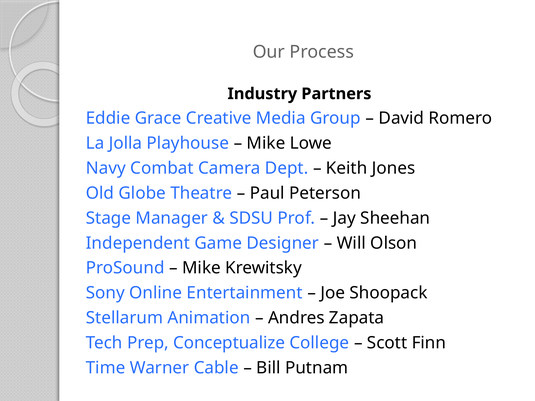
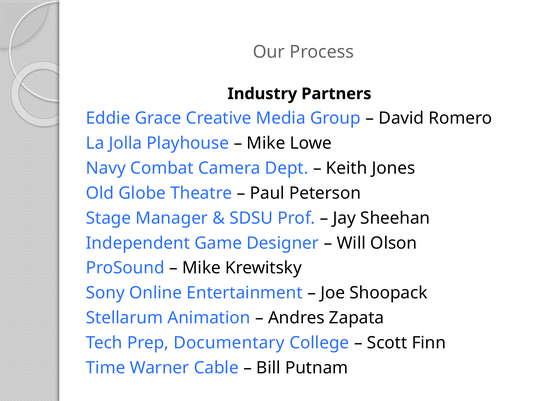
Conceptualize: Conceptualize -> Documentary (229, 343)
